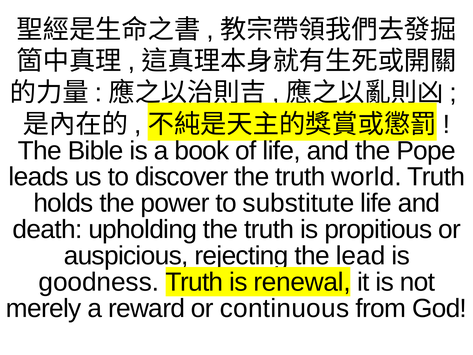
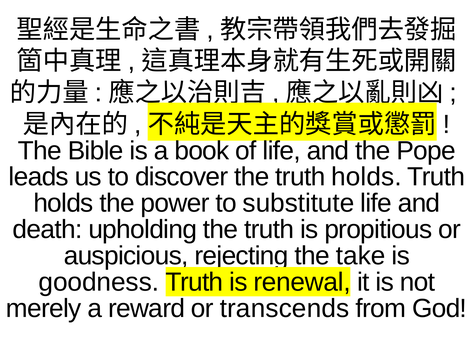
the truth world: world -> holds (366, 177)
lead: lead -> take (361, 256)
continuous: continuous -> transcends (285, 308)
